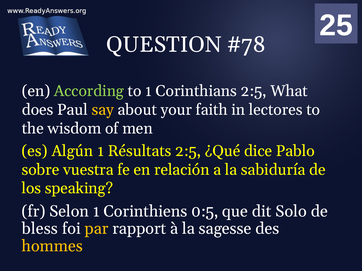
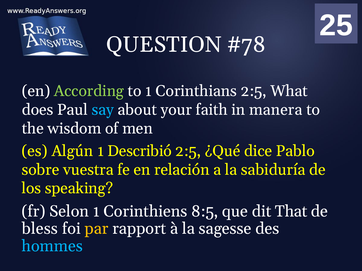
say colour: yellow -> light blue (103, 110)
lectores: lectores -> manera (276, 110)
Résultats: Résultats -> Describió (140, 151)
0:5: 0:5 -> 8:5 (205, 212)
Solo: Solo -> That (291, 212)
hommes colour: yellow -> light blue (52, 246)
